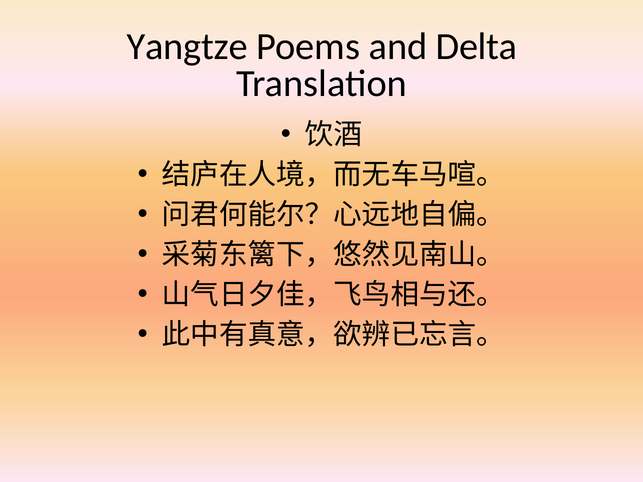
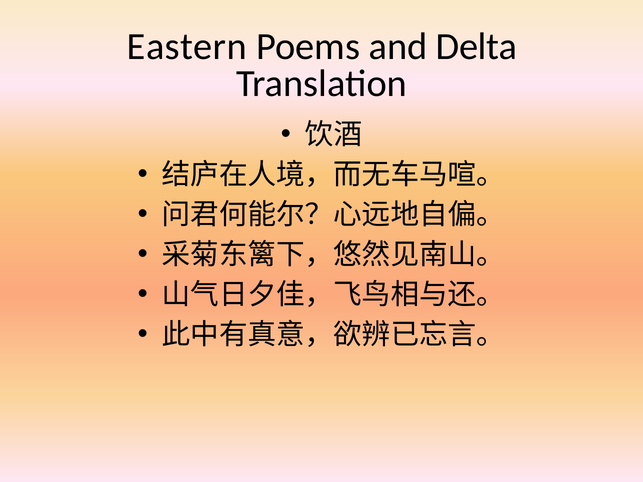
Yangtze: Yangtze -> Eastern (187, 47)
